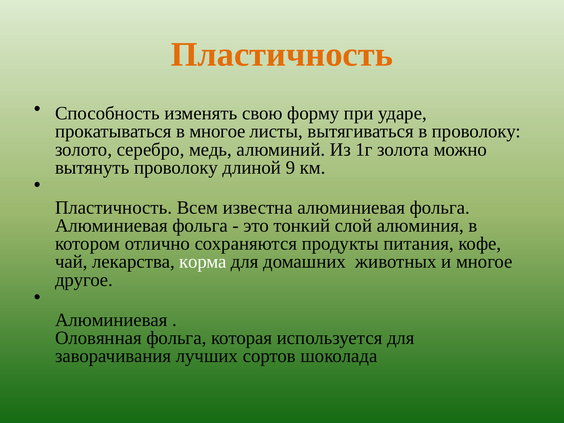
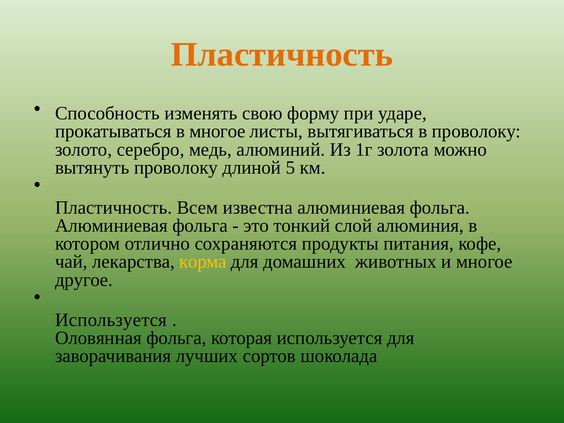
9: 9 -> 5 (290, 168)
корма colour: white -> yellow (203, 262)
Алюминиевая: Алюминиевая -> Используется (111, 320)
